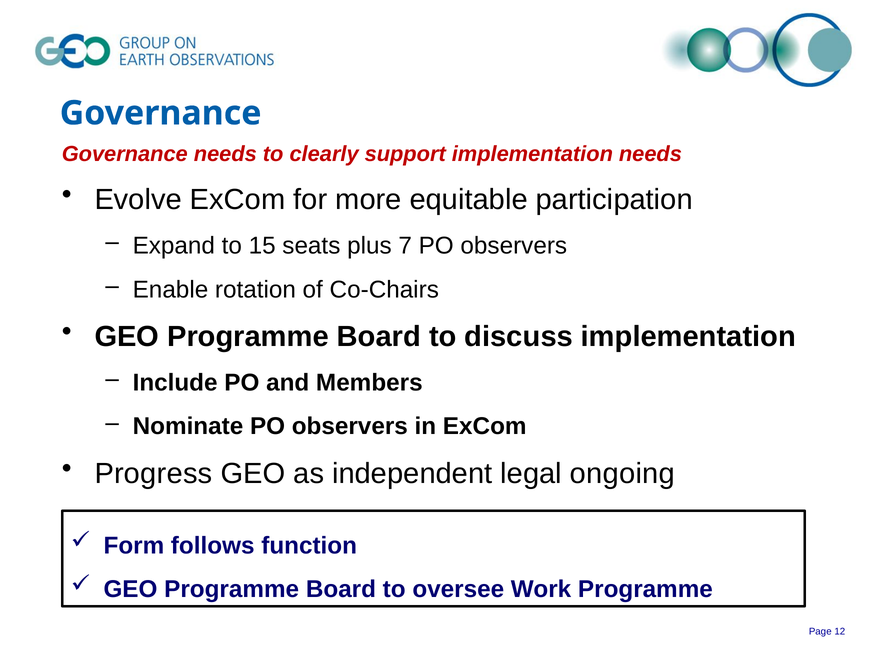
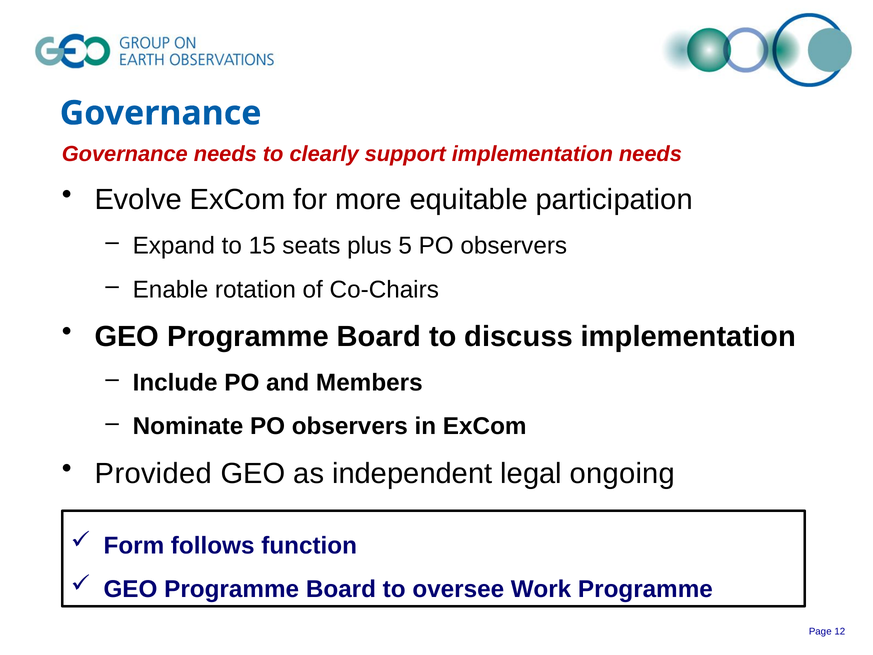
7: 7 -> 5 (405, 246)
Progress: Progress -> Provided (153, 473)
